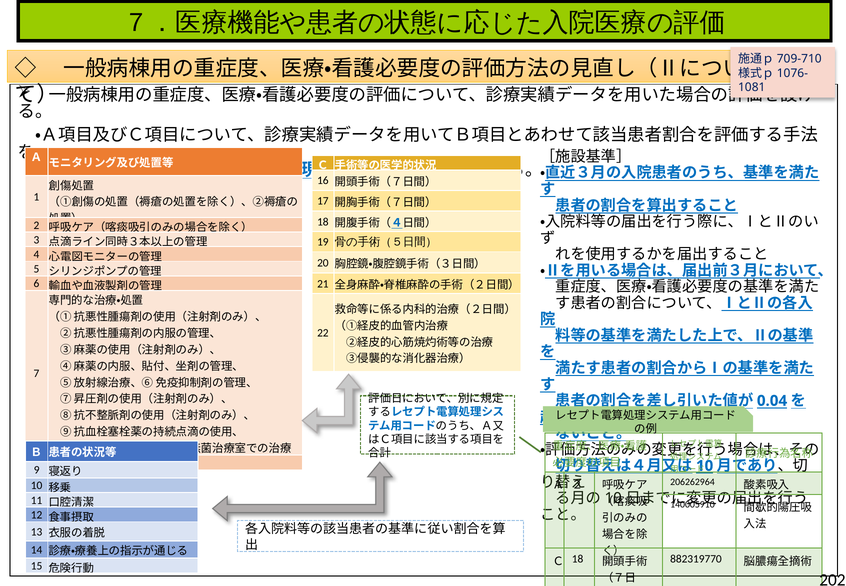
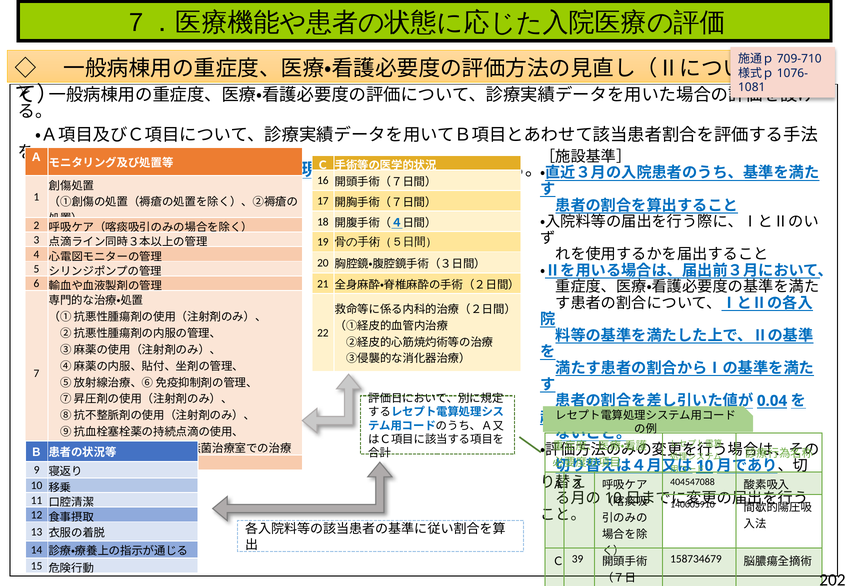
206262964: 206262964 -> 404547088 (692, 482)
882319770: 882319770 -> 158734679 (696, 559)
Ｃ 18: 18 -> 39 (578, 559)
